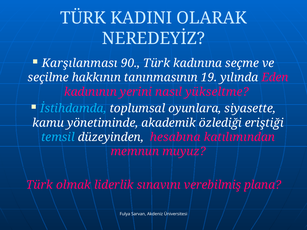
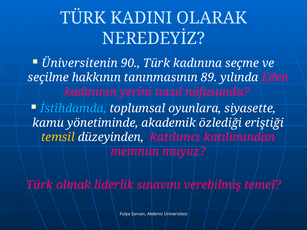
Karşılanması: Karşılanması -> Üniversitenin (80, 63)
19: 19 -> 89 (209, 78)
yükseltme: yükseltme -> nüfusunda (217, 92)
temsil colour: light blue -> yellow (58, 137)
hesabına: hesabına -> katılımcı (175, 137)
plana: plana -> temel (263, 185)
